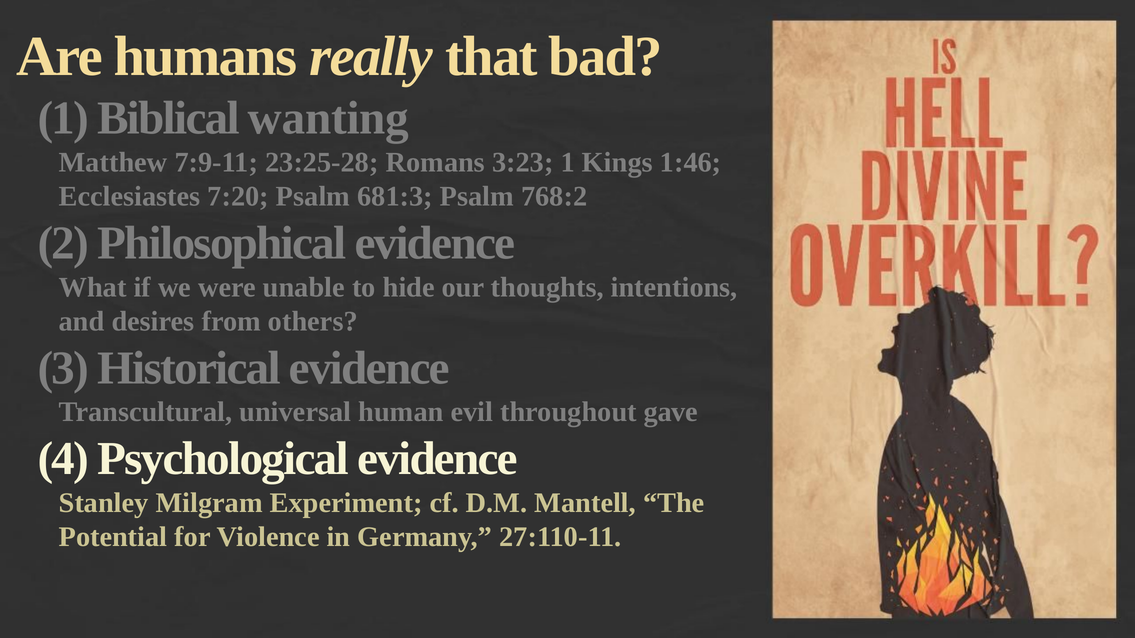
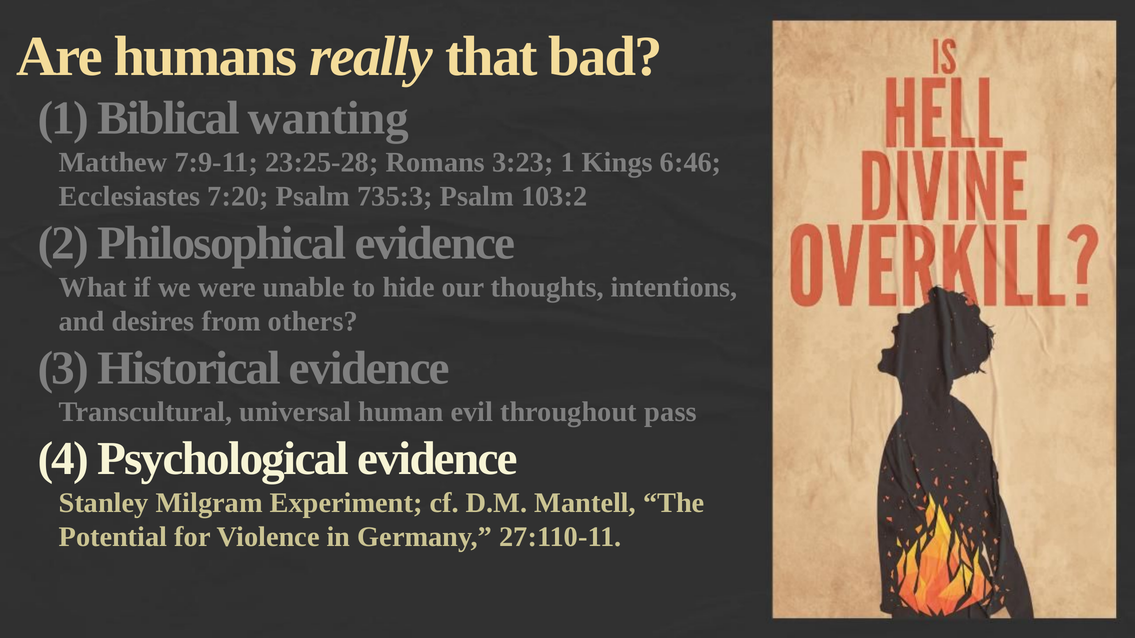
1:46: 1:46 -> 6:46 (691, 163)
681:3: 681:3 -> 735:3 (395, 197)
768:2: 768:2 -> 103:2 (554, 197)
gave: gave -> pass (670, 412)
